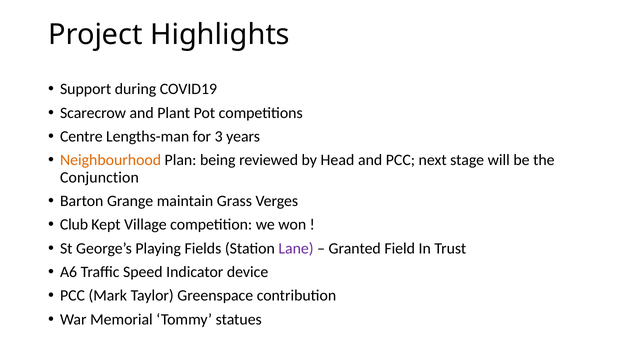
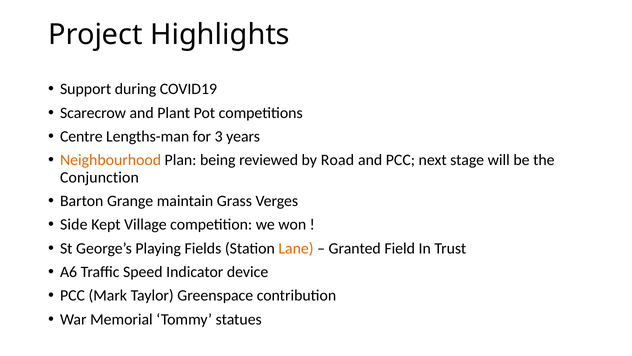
Head: Head -> Road (337, 160)
Club: Club -> Side (74, 224)
Lane colour: purple -> orange (296, 248)
